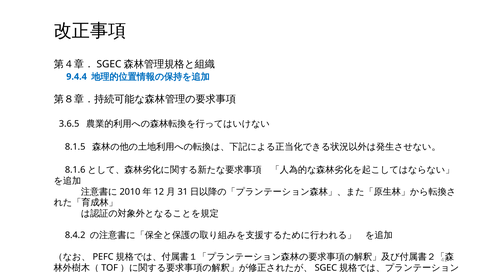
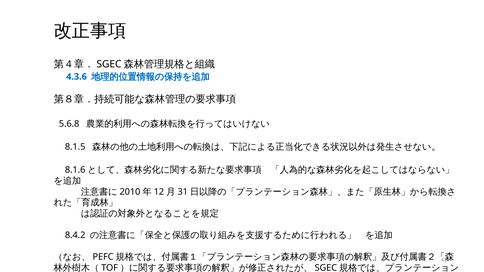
9.4.4: 9.4.4 -> 4.3.6 (77, 77)
3.6.5: 3.6.5 -> 5.6.8 (69, 124)
